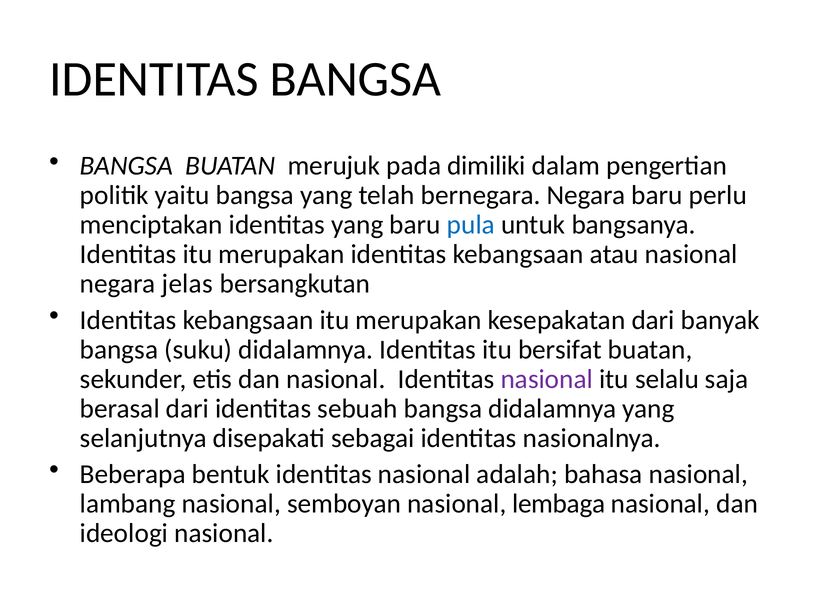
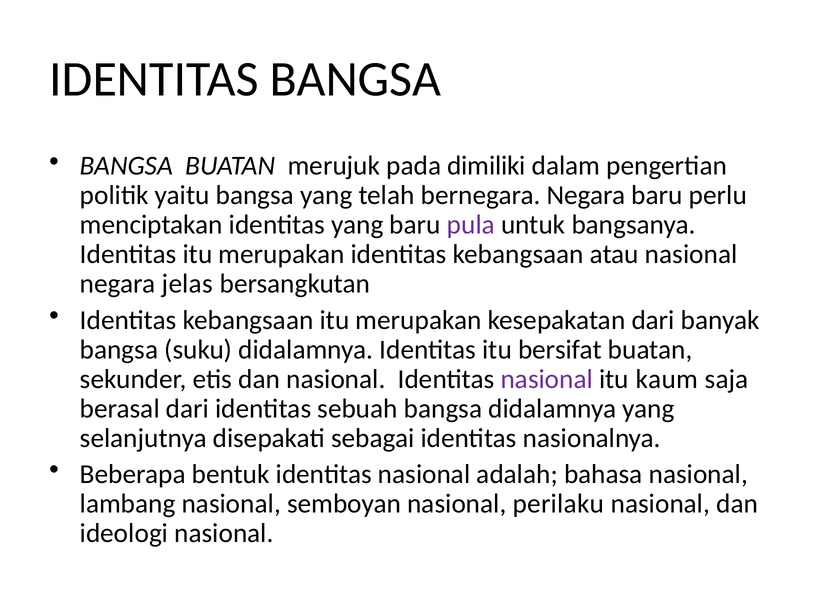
pula colour: blue -> purple (471, 225)
selalu: selalu -> kaum (667, 379)
lembaga: lembaga -> perilaku (558, 503)
